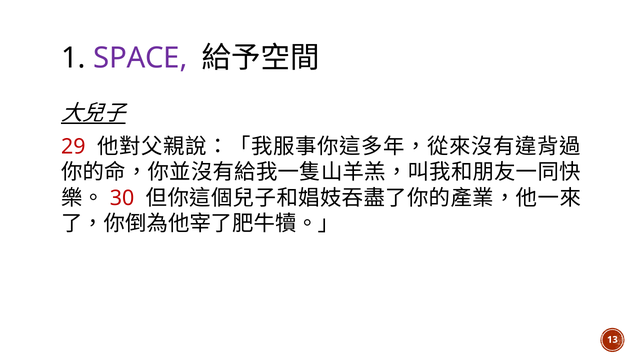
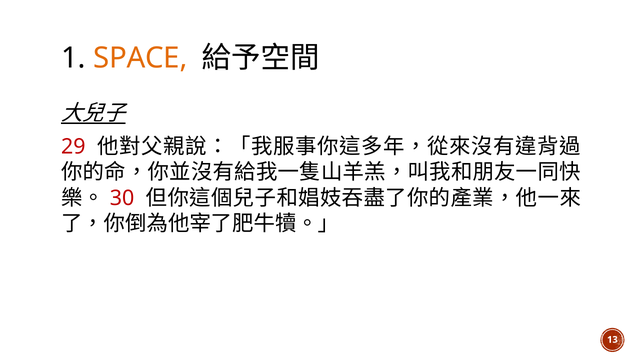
SPACE colour: purple -> orange (140, 58)
